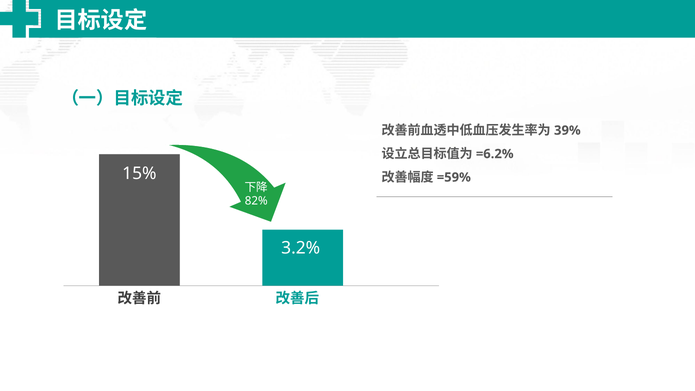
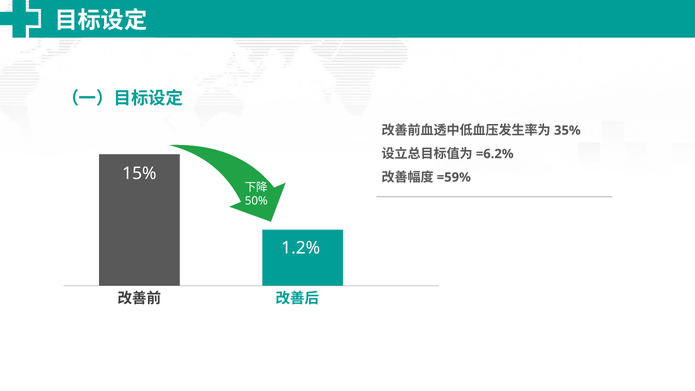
39%: 39% -> 35% (567, 130)
82%: 82% -> 50% (256, 201)
3.2%: 3.2% -> 1.2% (301, 248)
